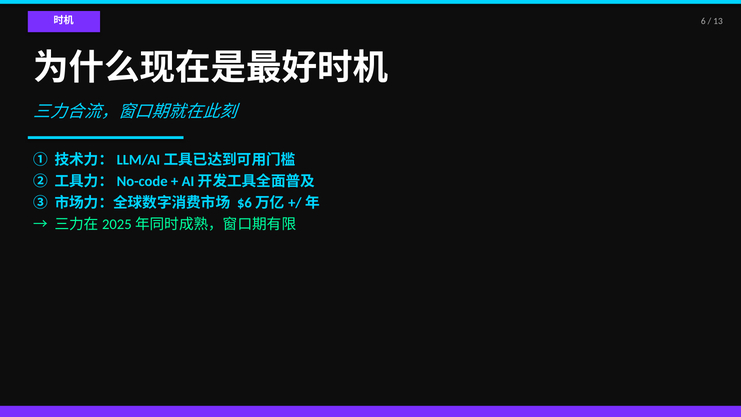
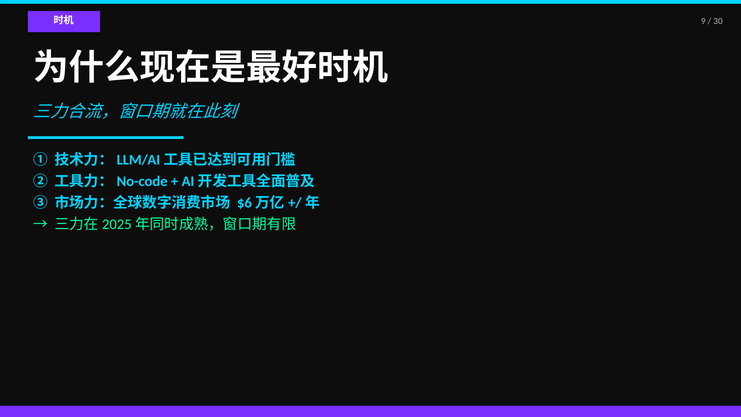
6: 6 -> 9 (703, 21)
13: 13 -> 30 (718, 21)
